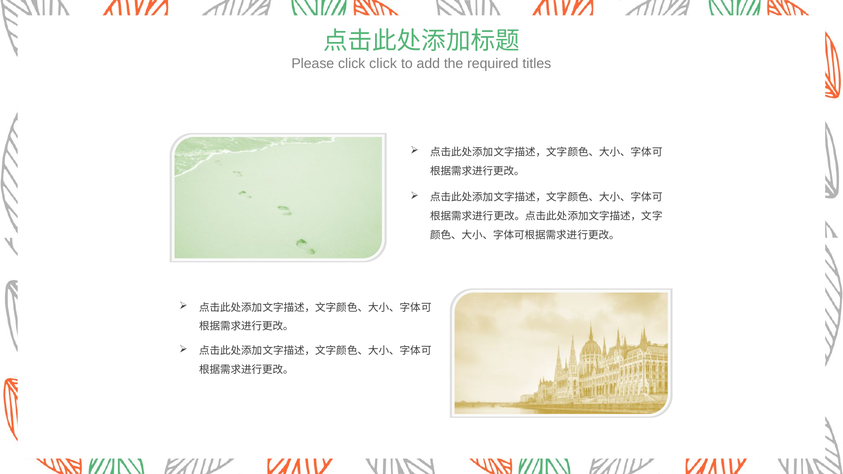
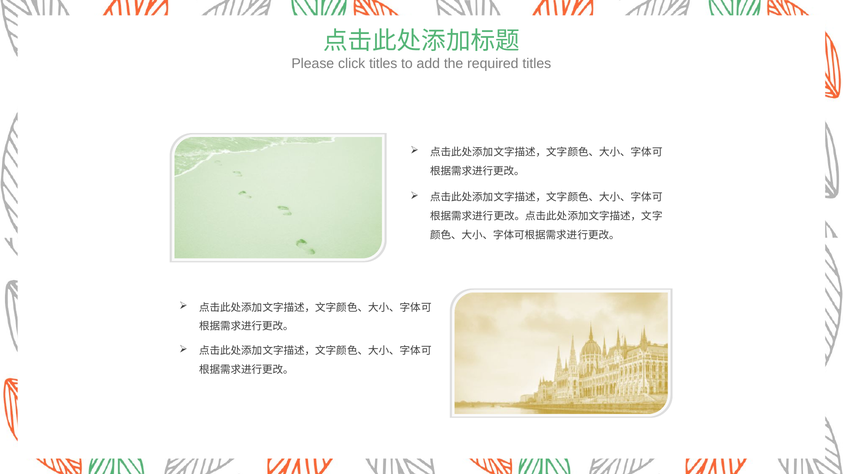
click click: click -> titles (383, 63)
